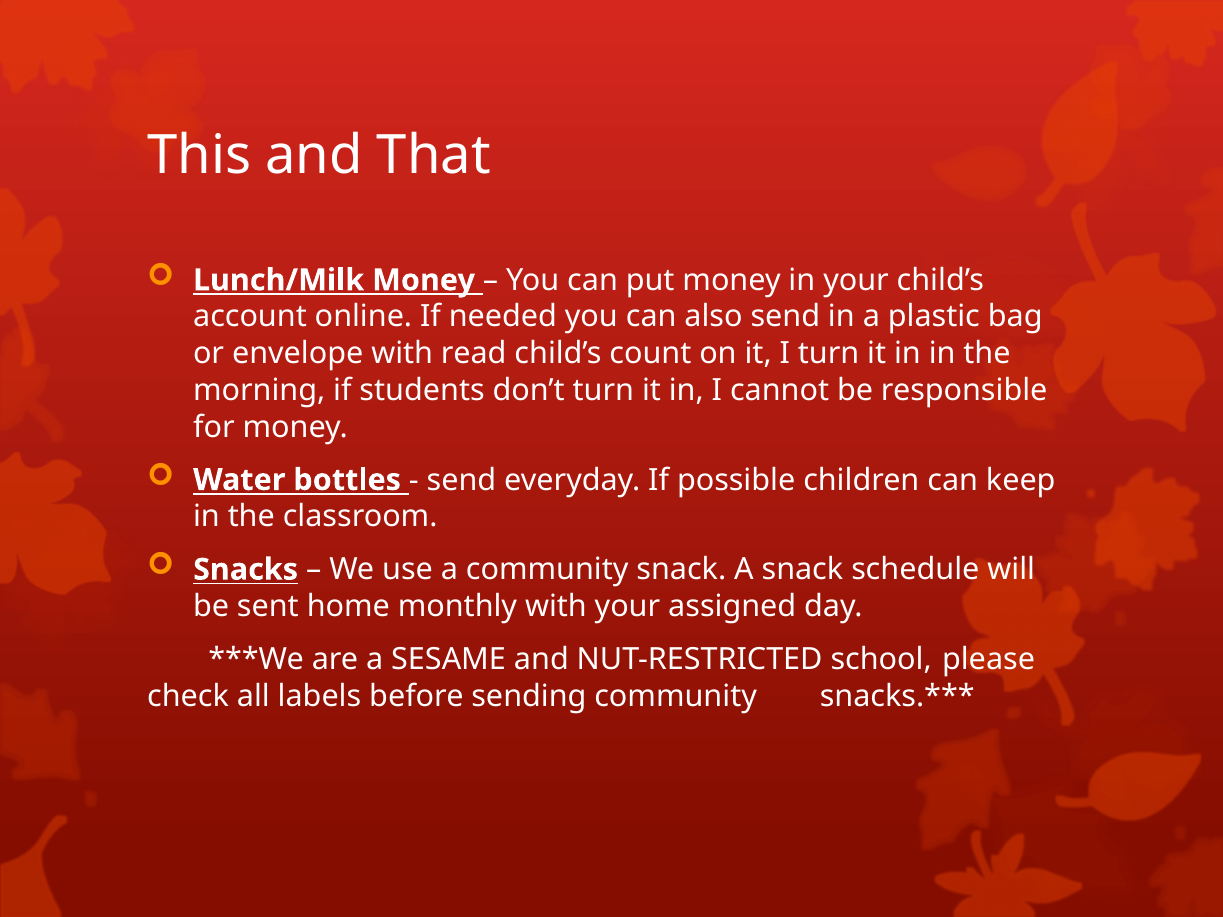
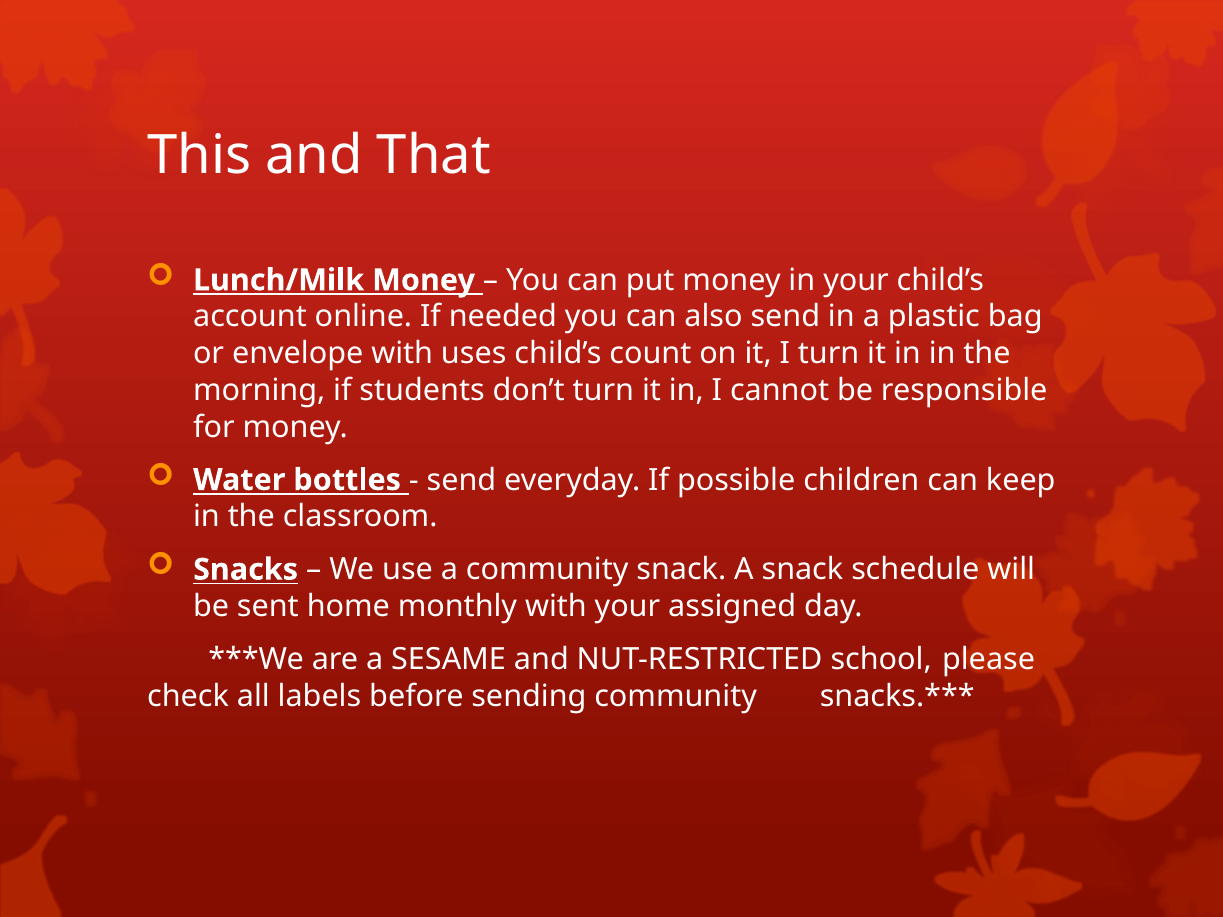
read: read -> uses (474, 354)
